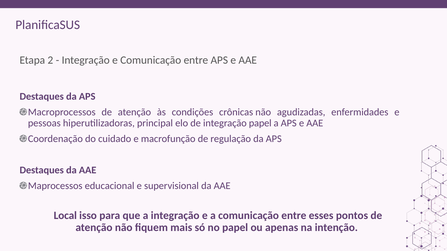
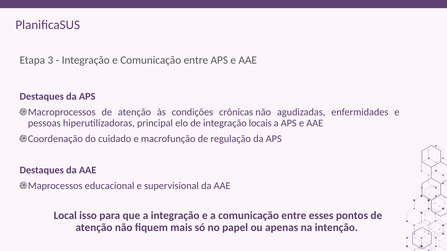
2: 2 -> 3 (50, 60)
integração papel: papel -> locais (260, 123)
